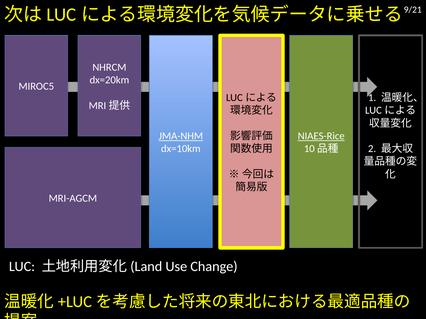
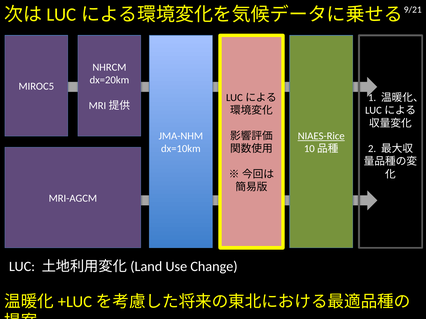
JMA-NHM underline: present -> none (181, 136)
